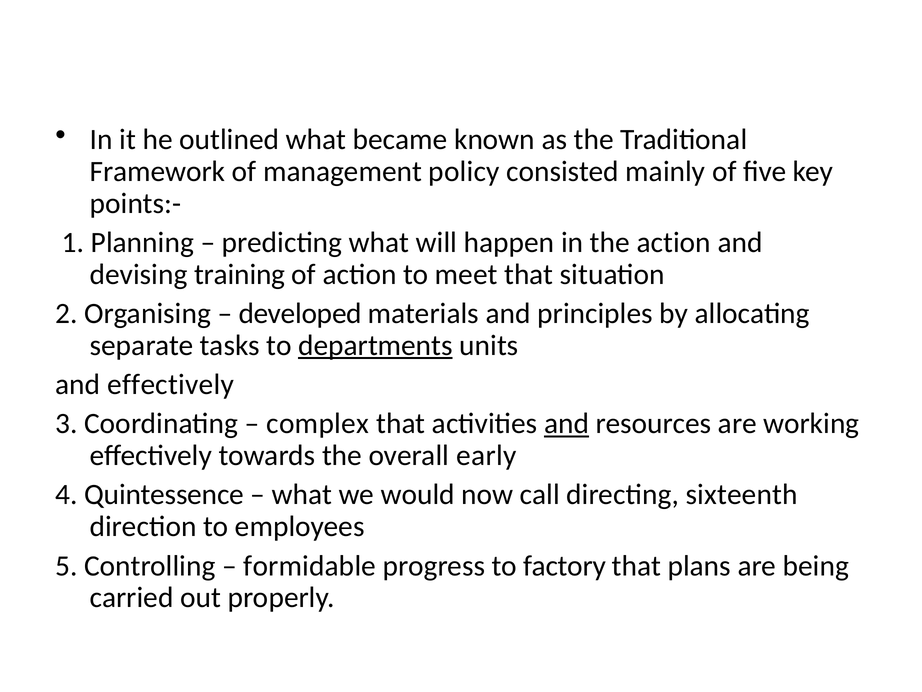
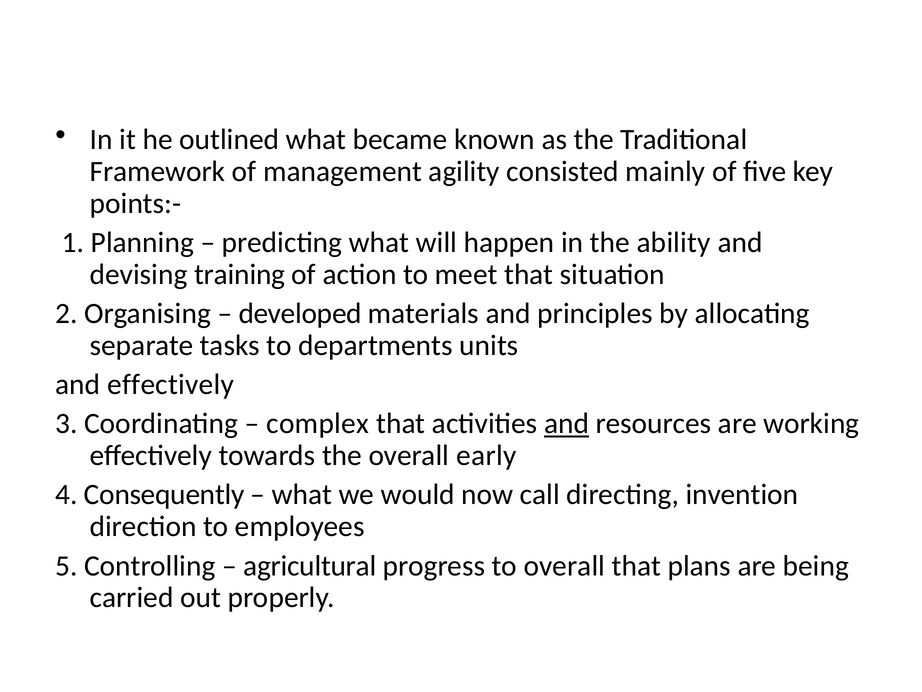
policy: policy -> agility (464, 171)
the action: action -> ability (674, 242)
departments underline: present -> none (375, 345)
Quintessence: Quintessence -> Consequently (164, 494)
sixteenth: sixteenth -> invention (742, 494)
formidable: formidable -> agricultural (310, 565)
to factory: factory -> overall (564, 565)
